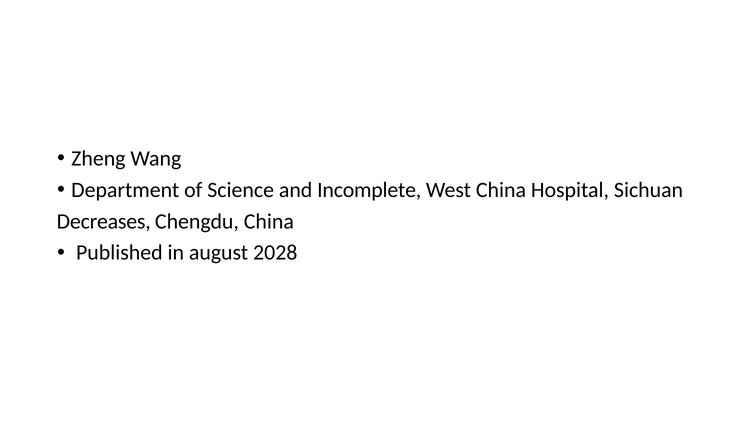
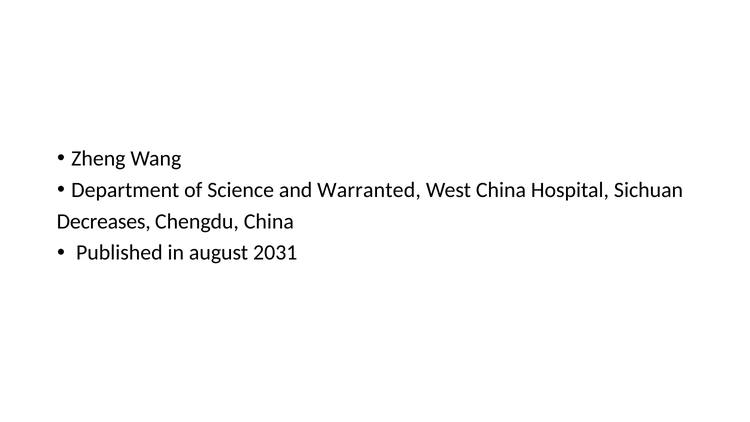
Incomplete: Incomplete -> Warranted (369, 190)
2028: 2028 -> 2031 (275, 253)
